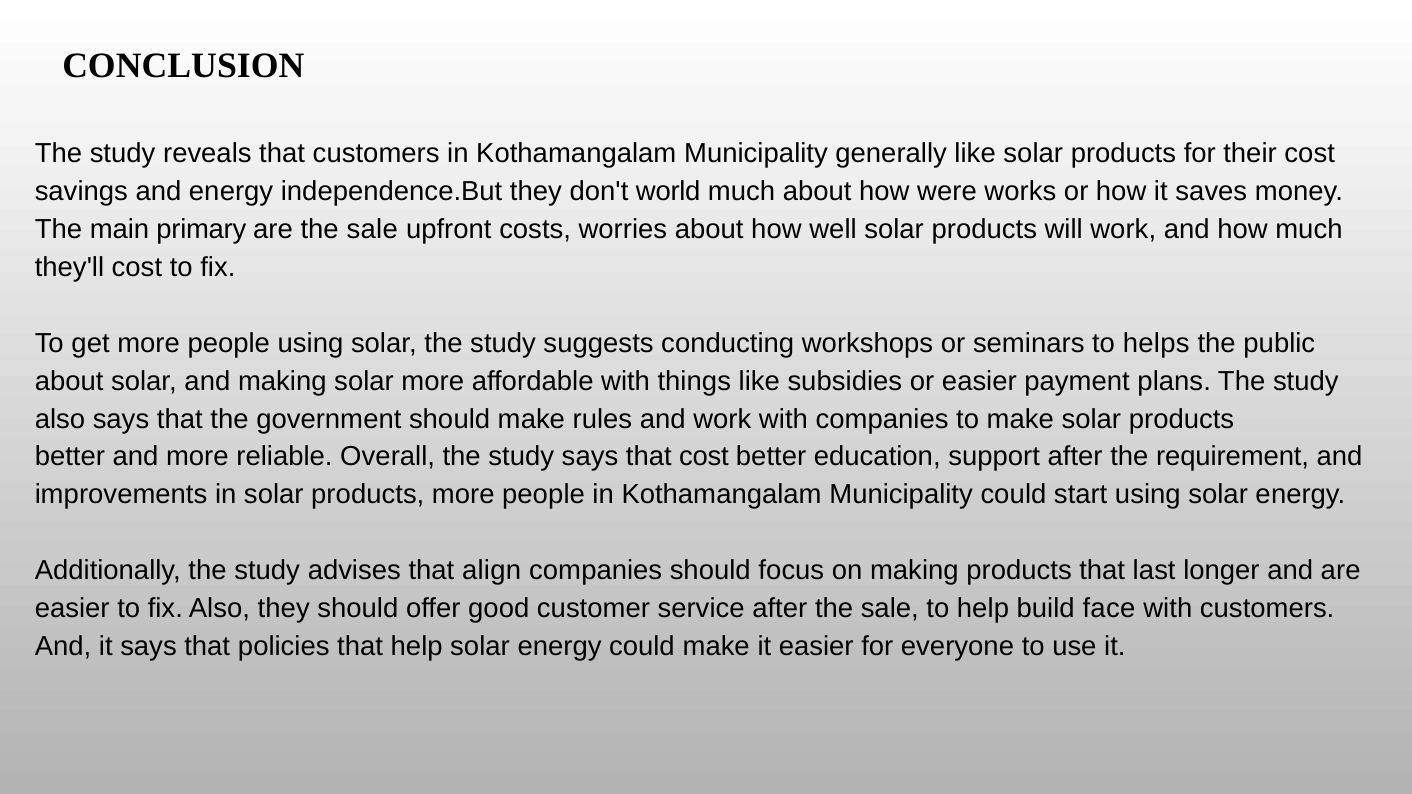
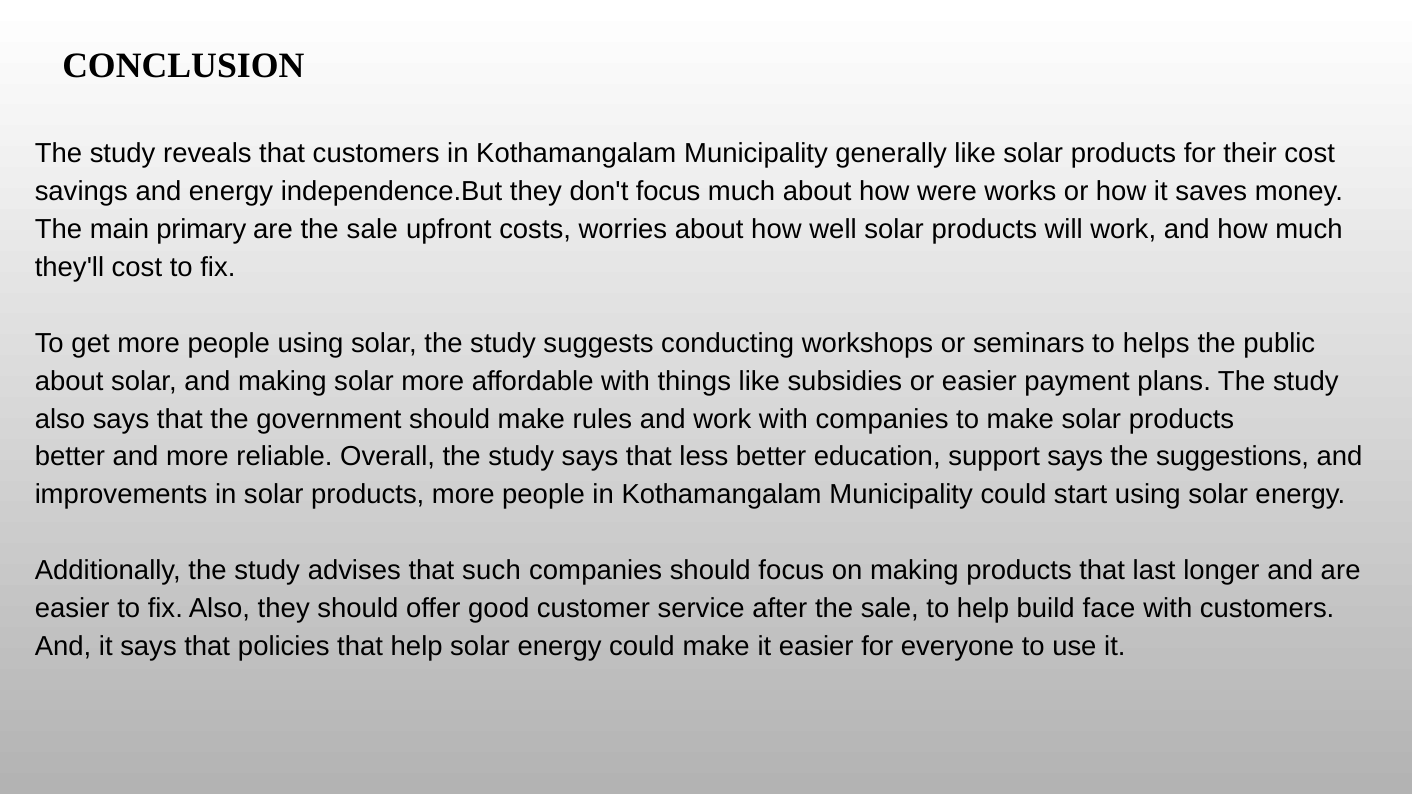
don't world: world -> focus (668, 191)
that cost: cost -> less (704, 457)
support after: after -> says (1075, 457)
requirement: requirement -> suggestions (1233, 457)
align: align -> such (492, 571)
